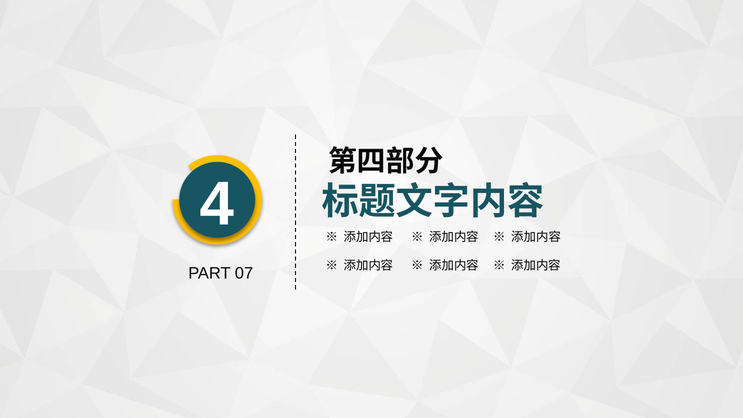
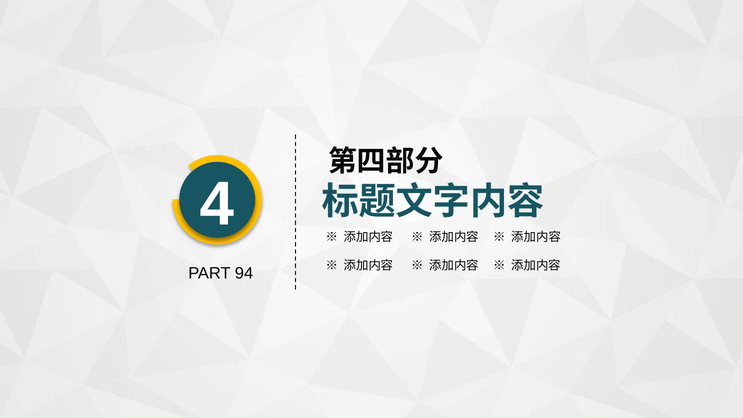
07: 07 -> 94 (244, 273)
